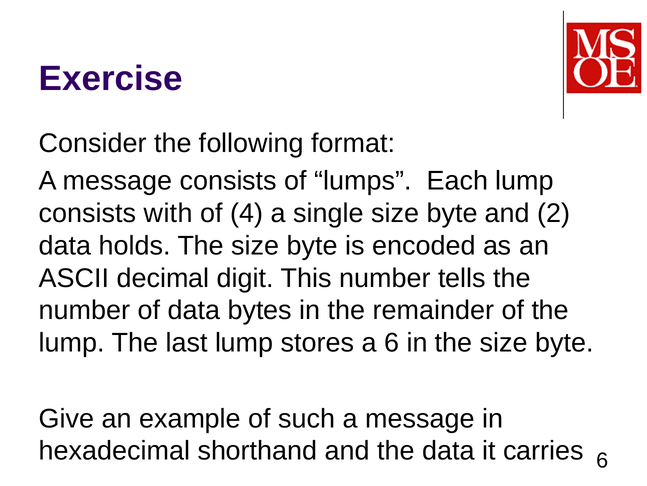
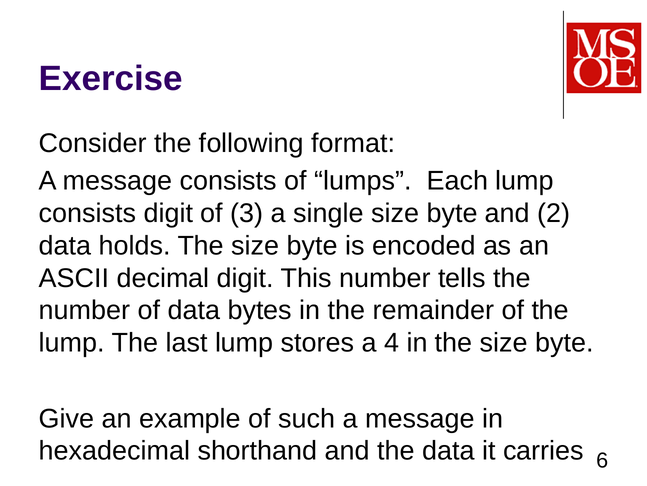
consists with: with -> digit (168, 213)
4: 4 -> 3 (247, 213)
a 6: 6 -> 4 (392, 342)
